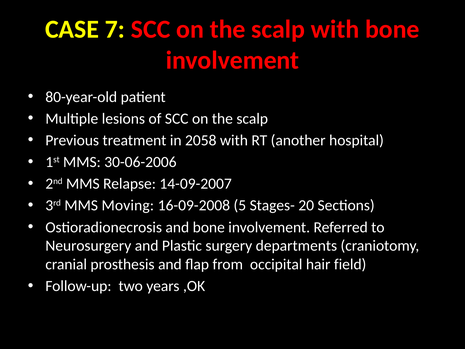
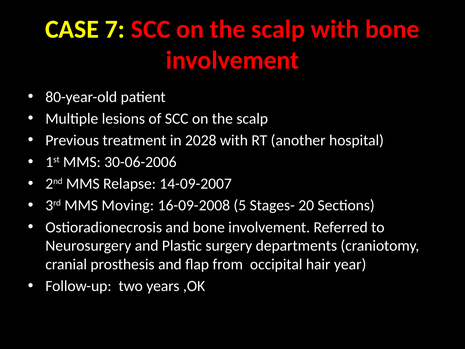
2058: 2058 -> 2028 (201, 140)
field: field -> year (350, 264)
